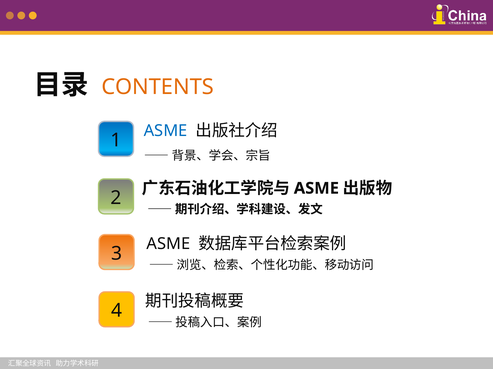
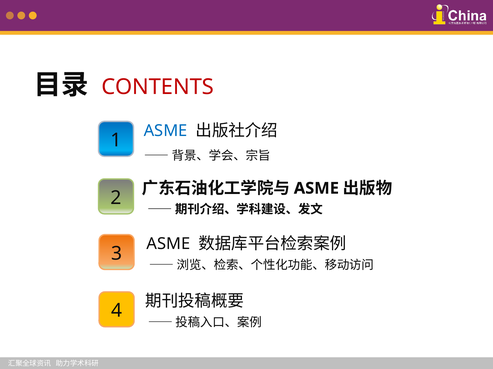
CONTENTS colour: orange -> red (158, 87)
